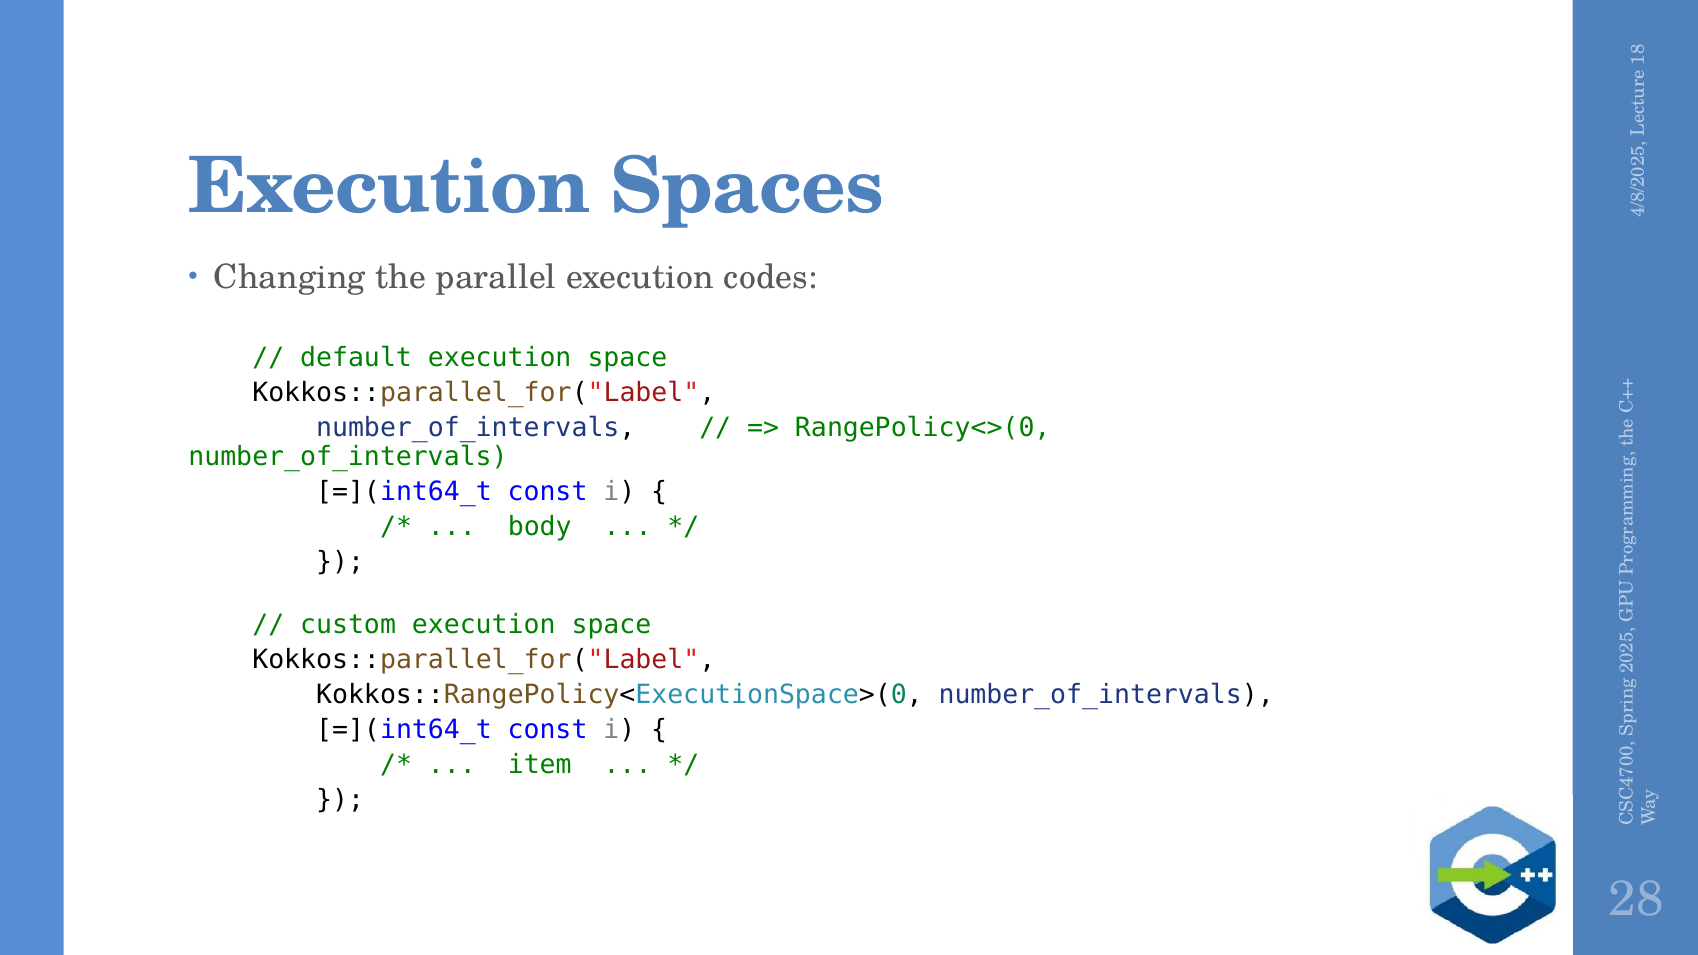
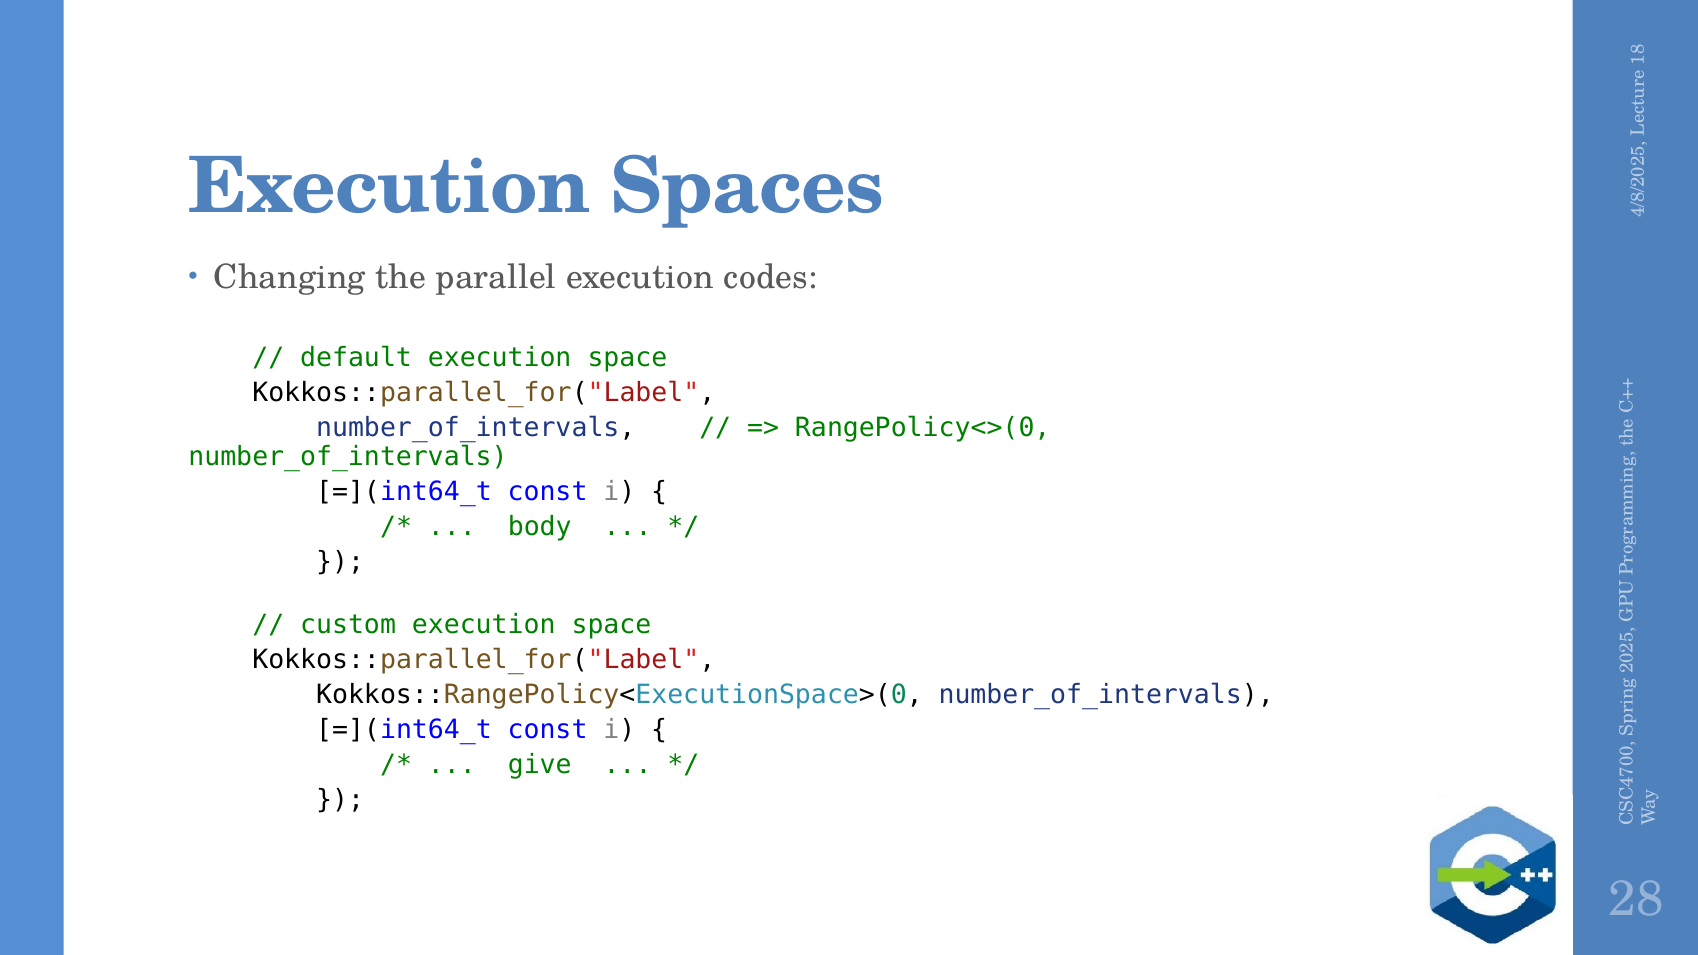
item: item -> give (540, 765)
